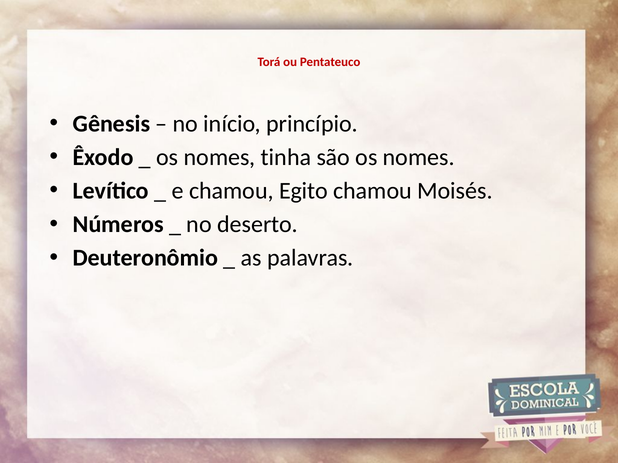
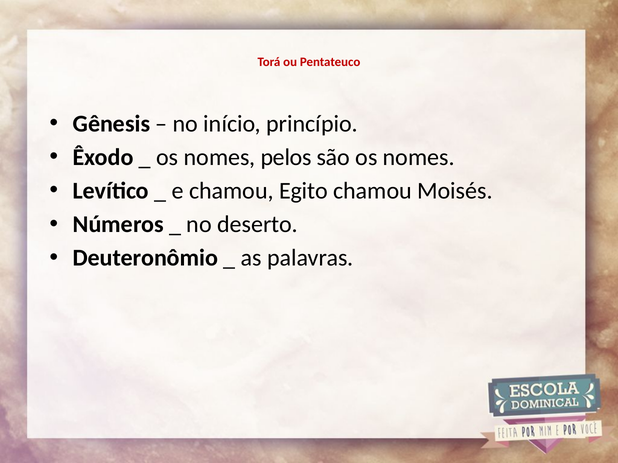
tinha: tinha -> pelos (286, 157)
